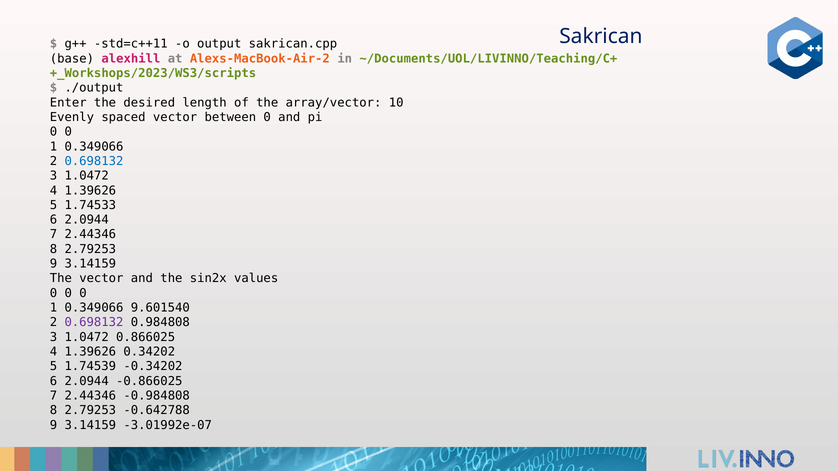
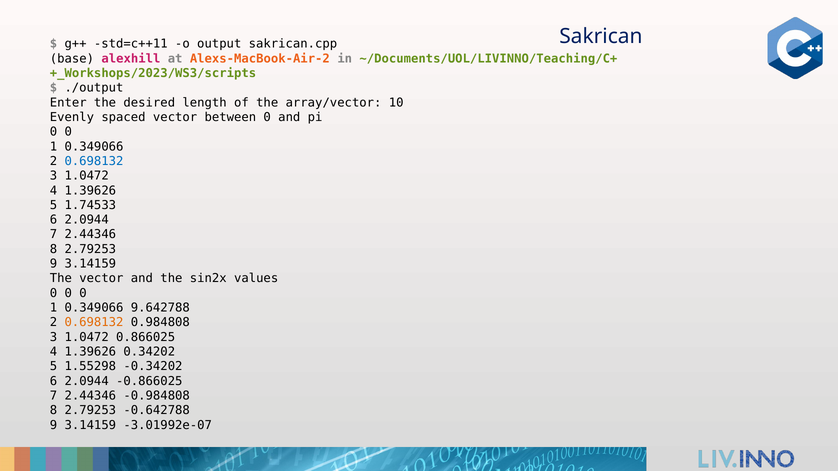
9.601540: 9.601540 -> 9.642788 (160, 308)
0.698132 colour: purple -> orange (94, 323)
1.74539: 1.74539 -> 1.55298 (90, 367)
